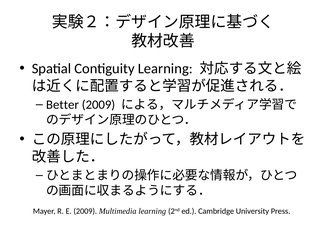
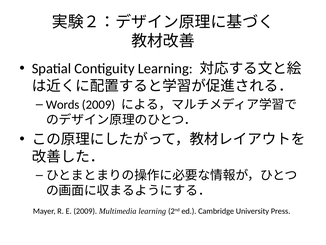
Better: Better -> Words (63, 104)
